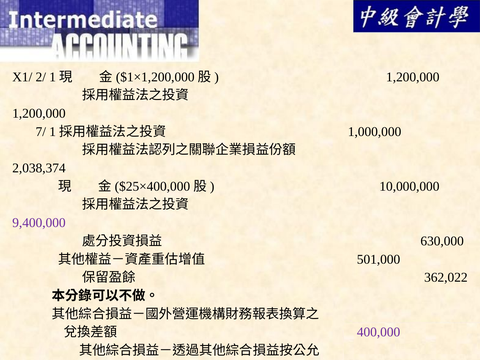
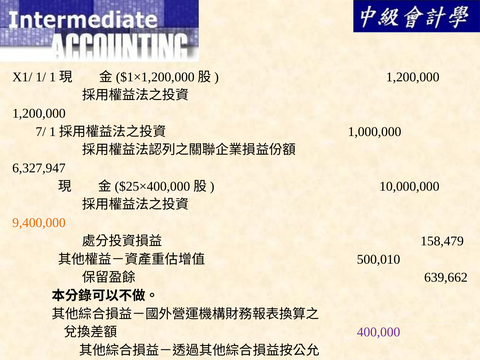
2/: 2/ -> 1/ (41, 77)
2,038,374: 2,038,374 -> 6,327,947 (39, 168)
9,400,000 colour: purple -> orange (39, 223)
630,000: 630,000 -> 158,479 (442, 241)
501,000: 501,000 -> 500,010 (379, 259)
362,022: 362,022 -> 639,662 (446, 278)
